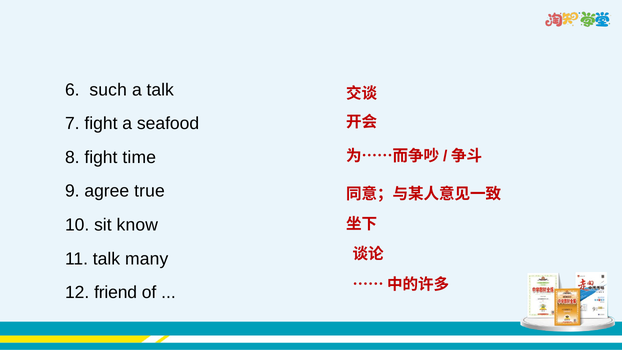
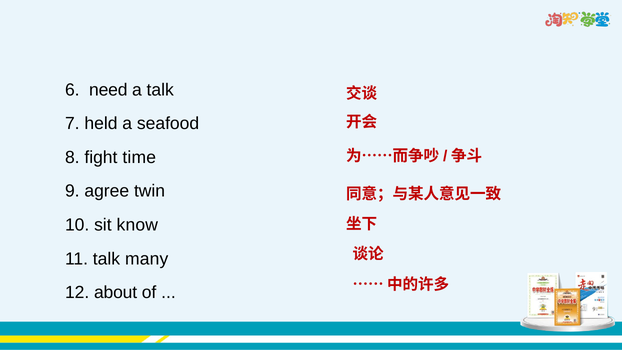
such: such -> need (108, 90)
7 fight: fight -> held (101, 124)
true: true -> twin (150, 191)
friend: friend -> about (116, 293)
